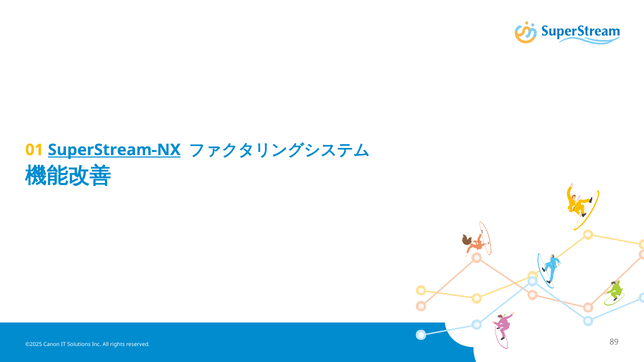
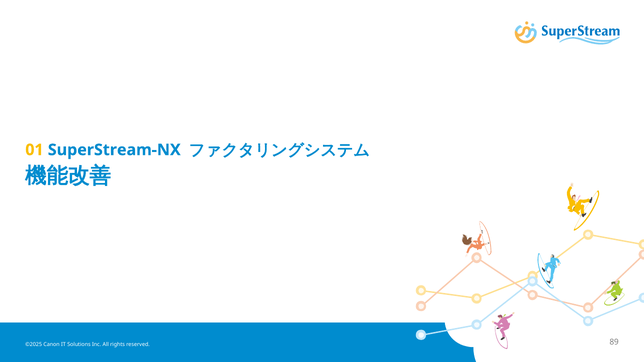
SuperStream-NX underline: present -> none (114, 150)
